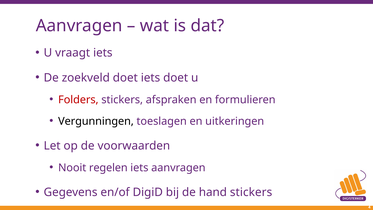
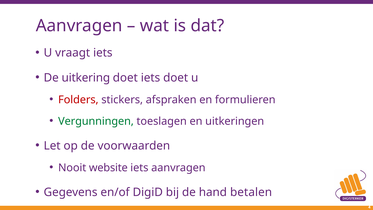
zoekveld: zoekveld -> uitkering (86, 78)
Vergunningen colour: black -> green (96, 121)
regelen: regelen -> website (108, 168)
hand stickers: stickers -> betalen (251, 192)
